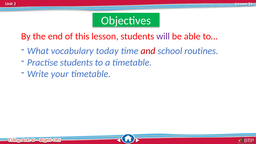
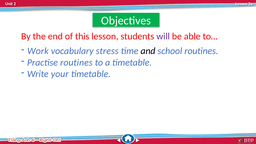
What: What -> Work (38, 51)
today: today -> stress (107, 51)
and colour: red -> black (148, 51)
Practise students: students -> routines (76, 63)
